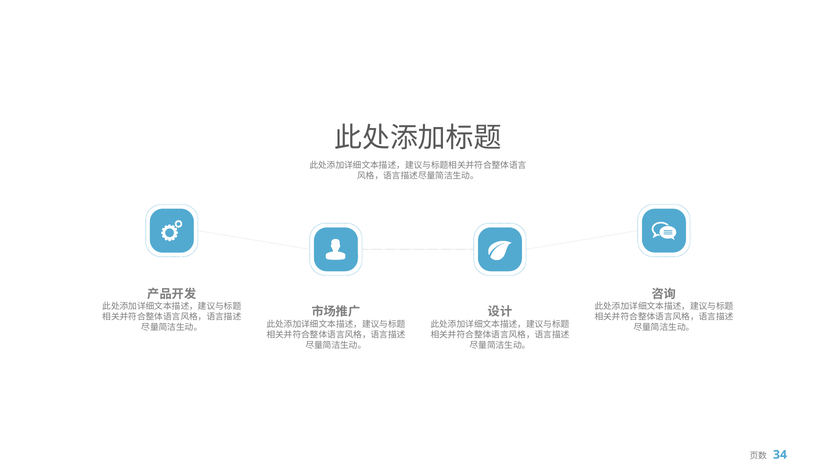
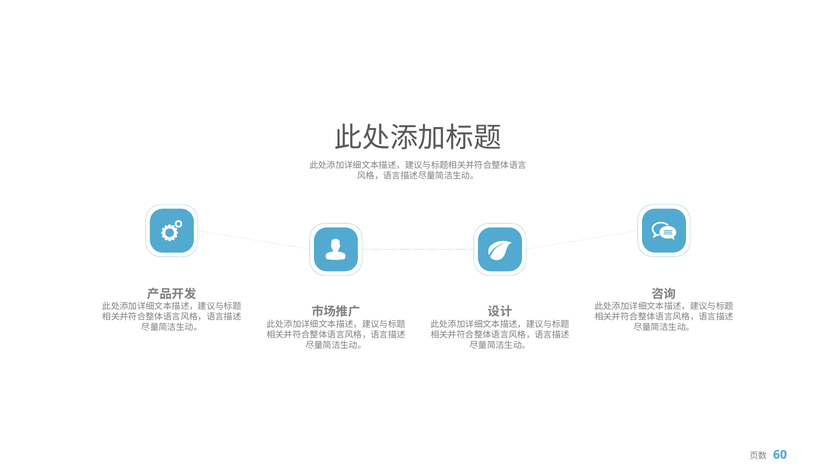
34: 34 -> 60 (780, 455)
